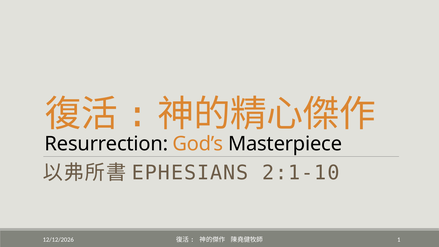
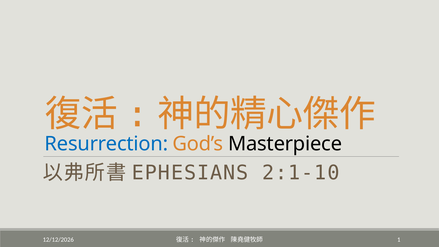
Resurrection colour: black -> blue (106, 144)
